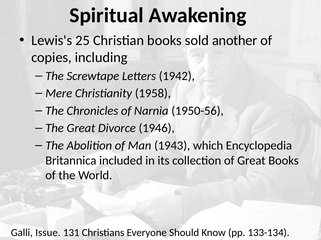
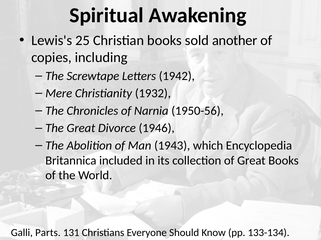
1958: 1958 -> 1932 (153, 94)
Issue: Issue -> Parts (48, 233)
